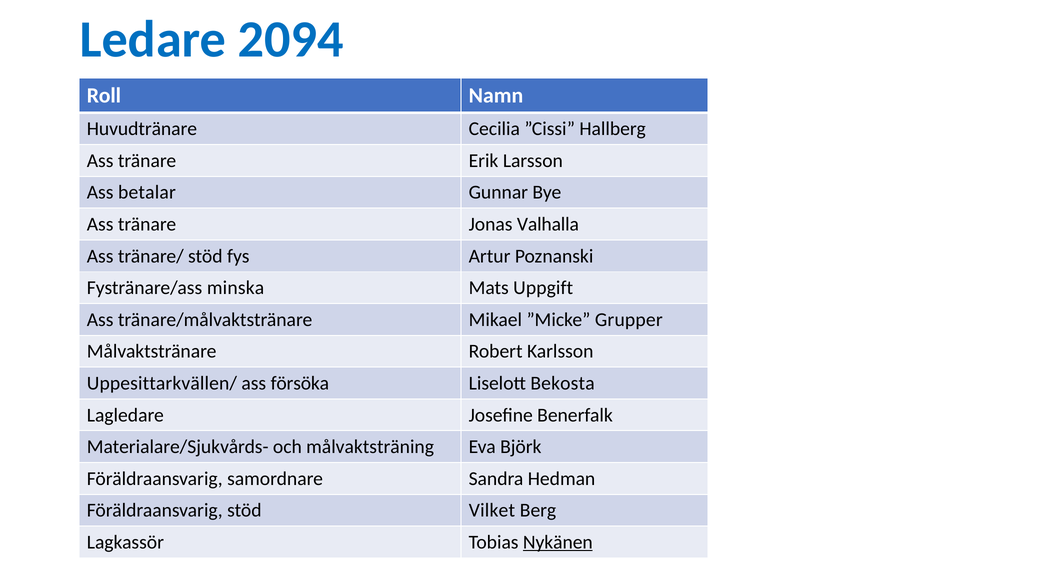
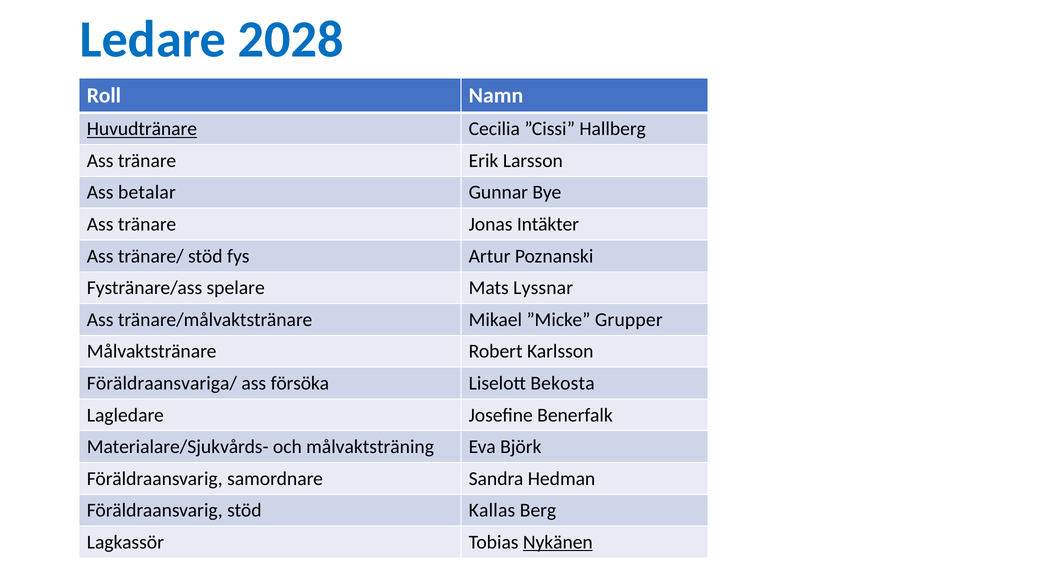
2094: 2094 -> 2028 (291, 39)
Huvudtränare underline: none -> present (142, 129)
Valhalla: Valhalla -> Intäkter (548, 224)
minska: minska -> spelare (236, 288)
Uppgift: Uppgift -> Lyssnar (543, 288)
Uppesittarkvällen/: Uppesittarkvällen/ -> Föräldraansvariga/ (162, 383)
Vilket: Vilket -> Kallas (492, 510)
